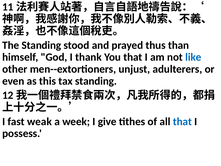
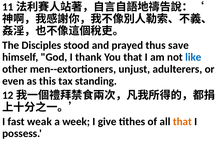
The Standing: Standing -> Disciples (41, 45)
than: than -> save (178, 45)
that colour: blue -> orange (182, 121)
